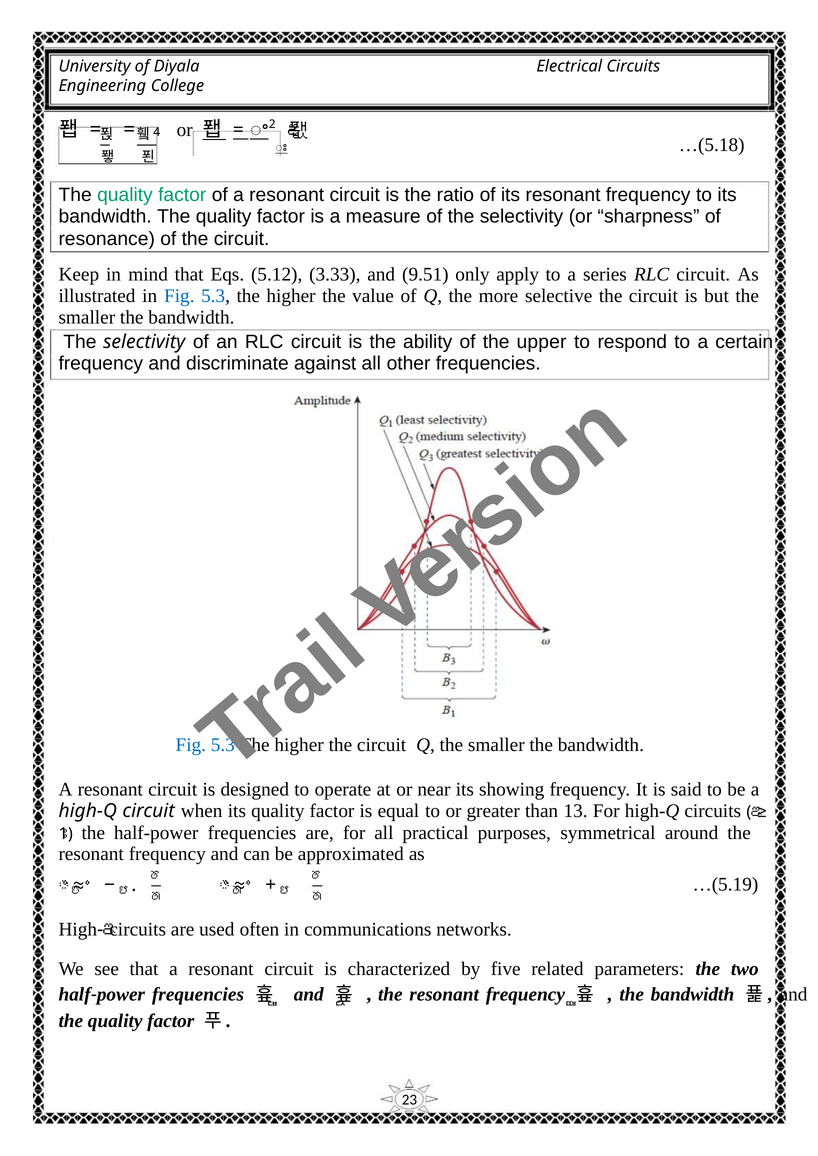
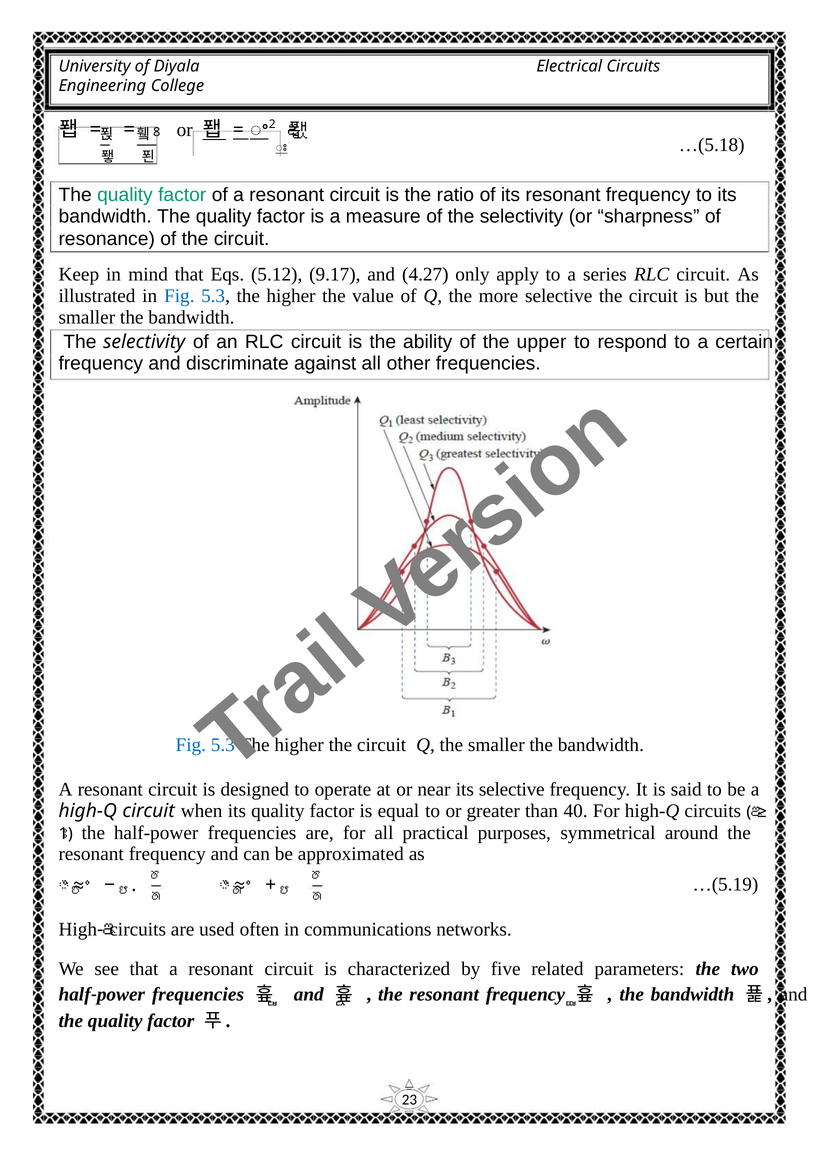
4: 4 -> 8 (157, 132)
3.33: 3.33 -> 9.17 (335, 274)
9.51: 9.51 -> 4.27 (425, 274)
its showing: showing -> selective (512, 789)
13: 13 -> 40 (576, 811)
